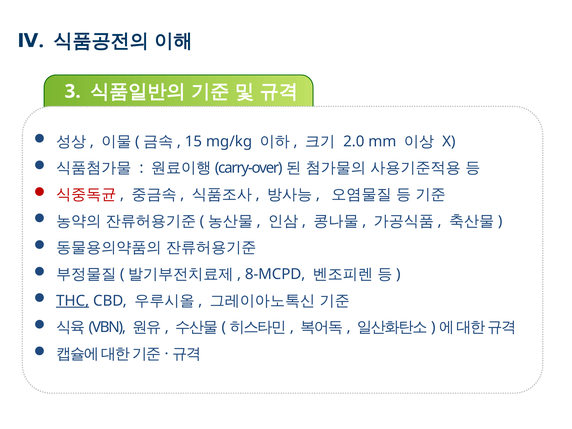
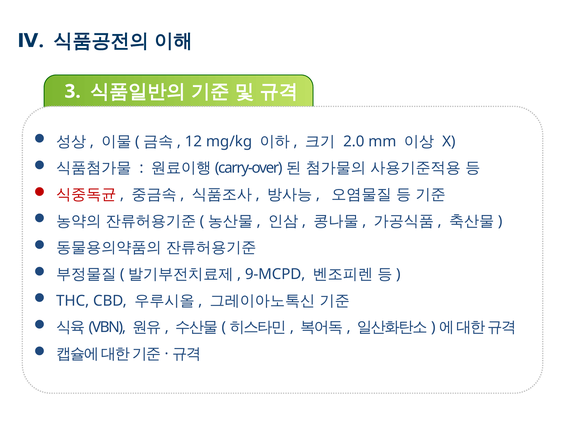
15: 15 -> 12 (193, 141)
8-MCPD: 8-MCPD -> 9-MCPD (275, 274)
THC underline: present -> none (73, 301)
